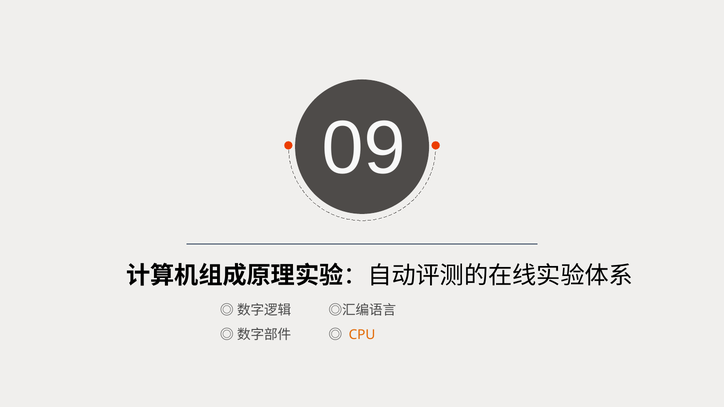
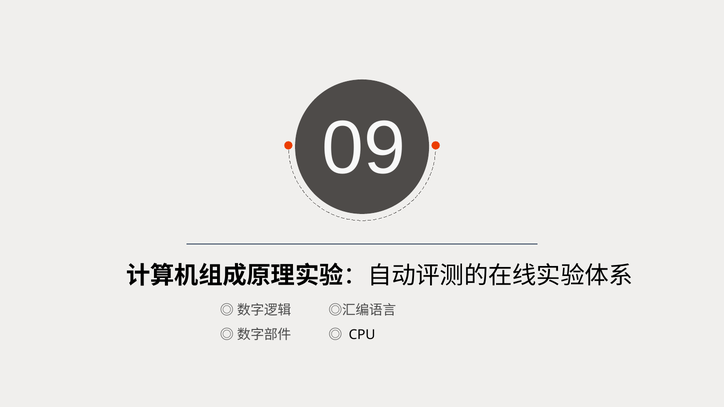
CPU colour: orange -> black (362, 335)
